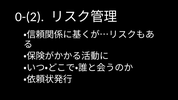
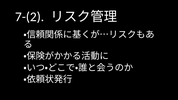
0-(2: 0-(2 -> 7-(2 (30, 17)
